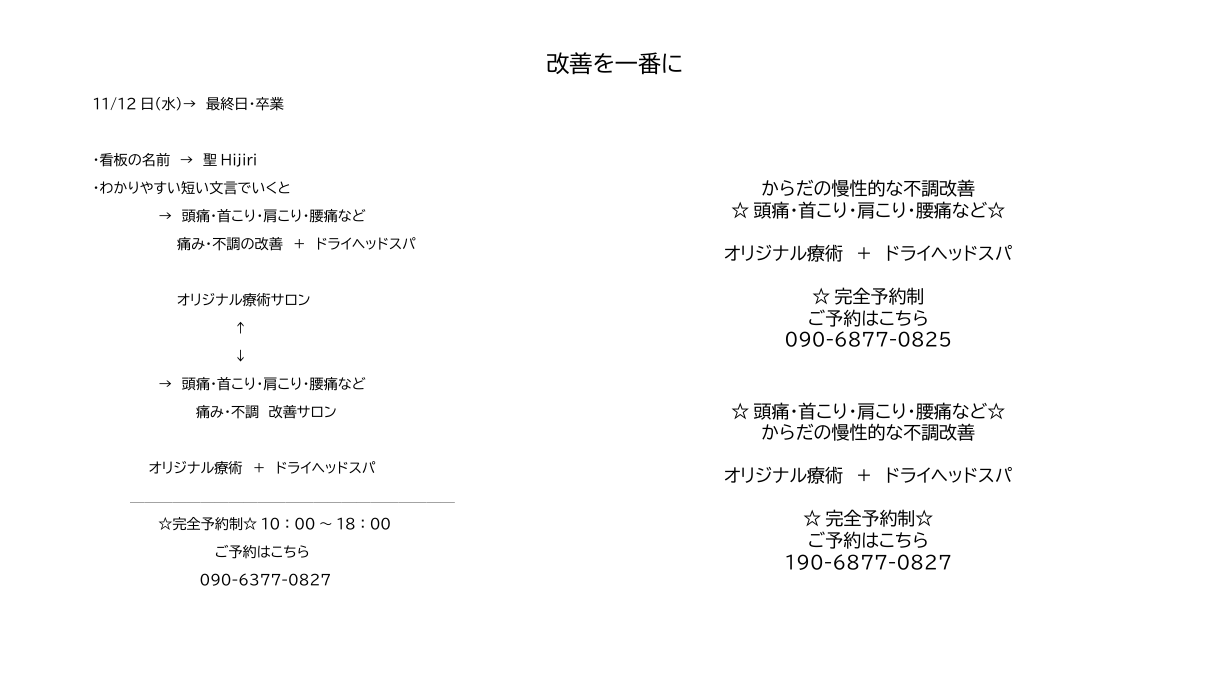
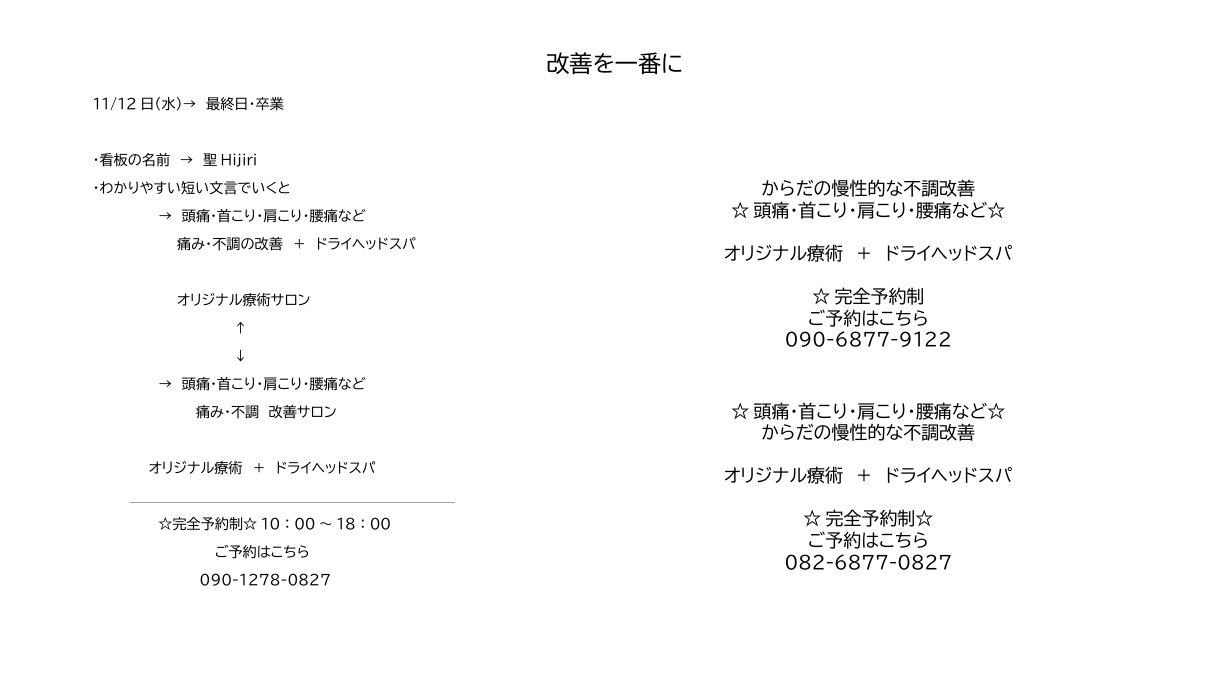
090-6877-0825: 090-6877-0825 -> 090-6877-9122 (868, 341)
190-6877-0827: 190-6877-0827 -> 082-6877-0827 (868, 563)
090-6377-0827: 090-6377-0827 -> 090-1278-0827 (265, 581)
